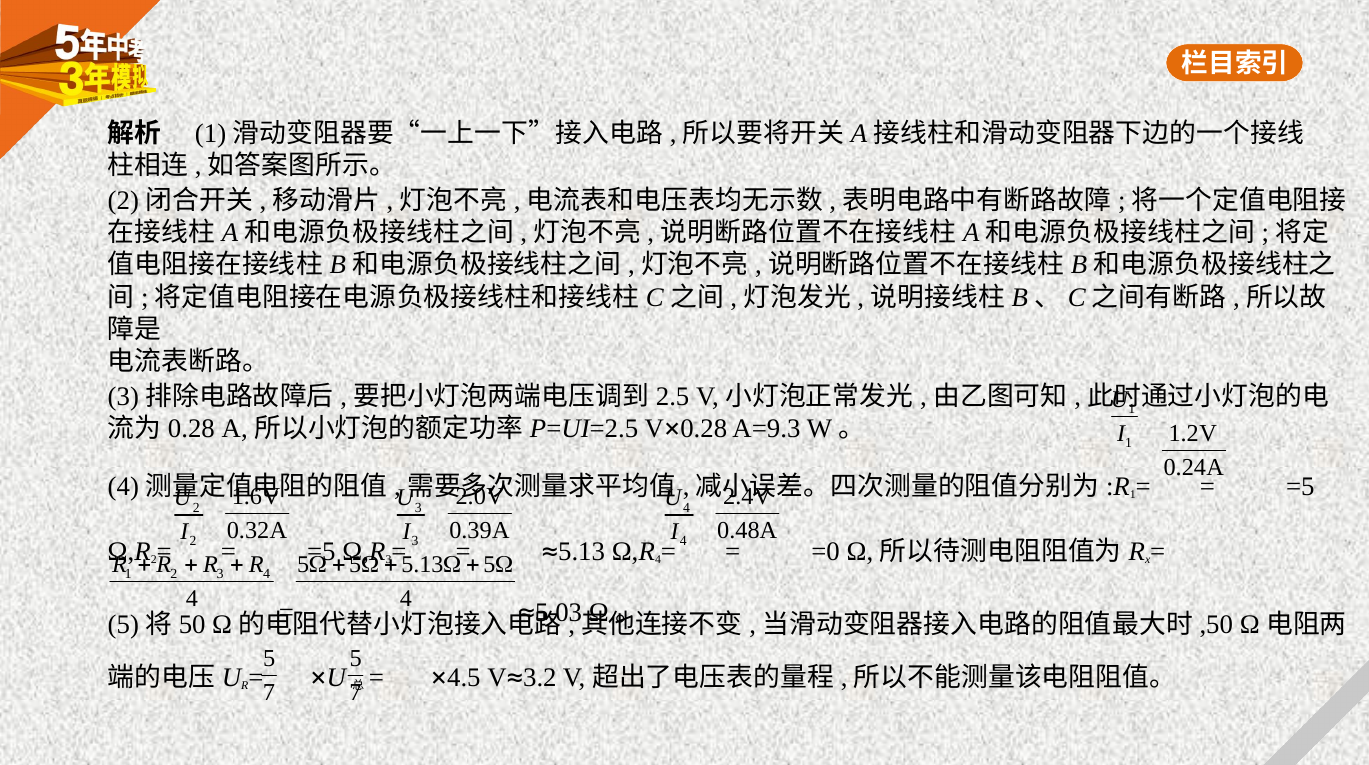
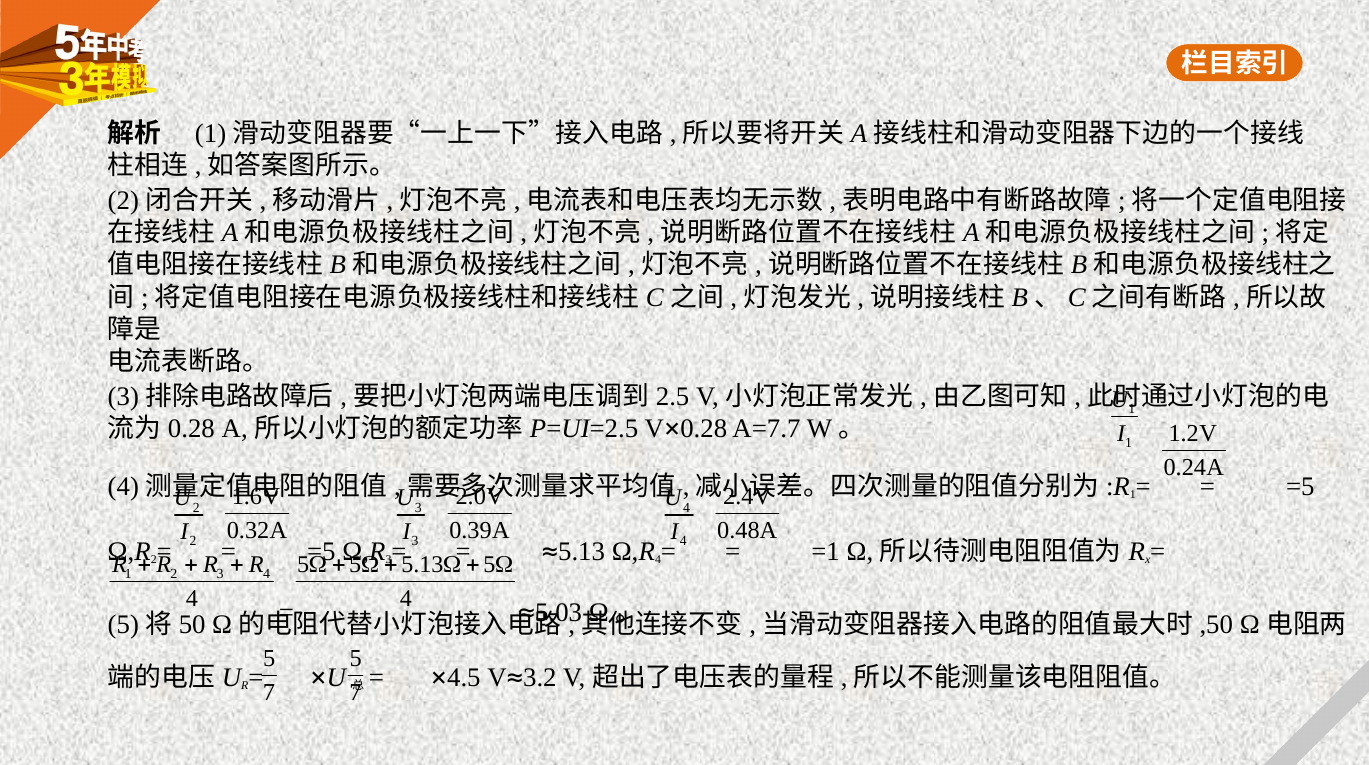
A=9.3: A=9.3 -> A=7.7 (766, 429)
=0: =0 -> =1 (826, 552)
